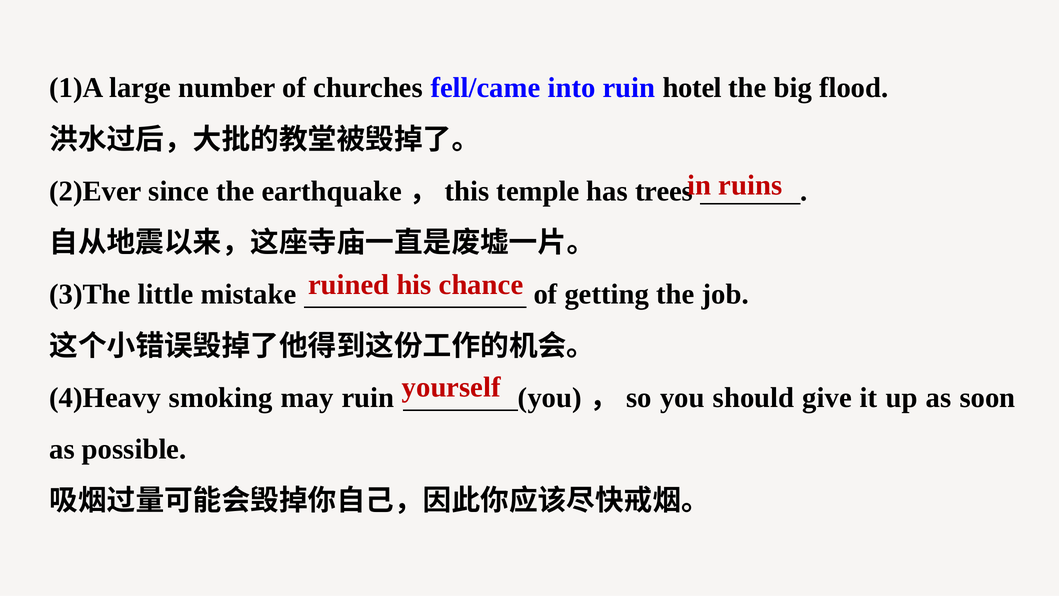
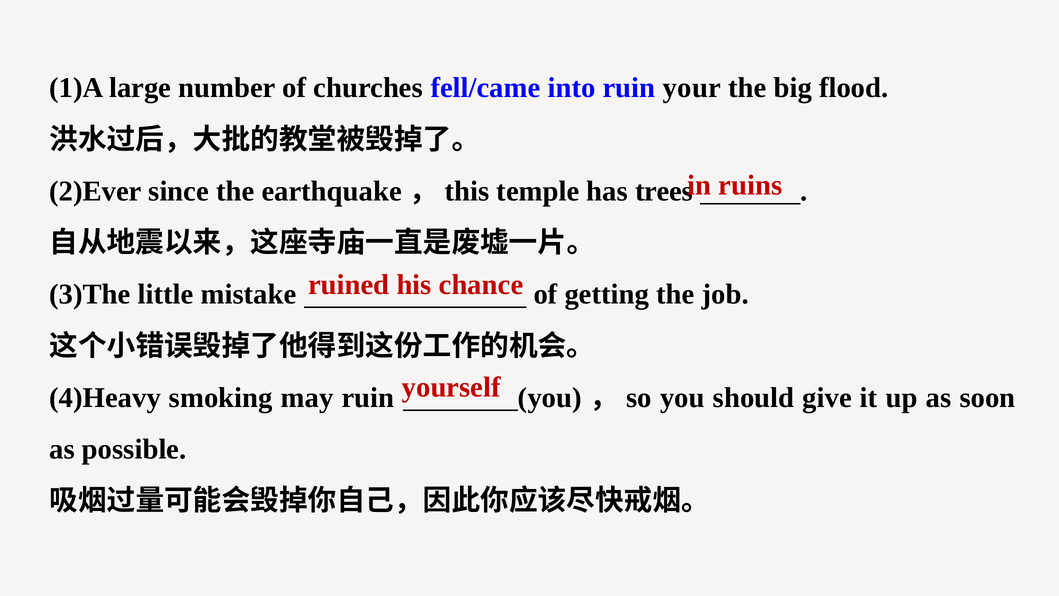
hotel: hotel -> your (692, 88)
